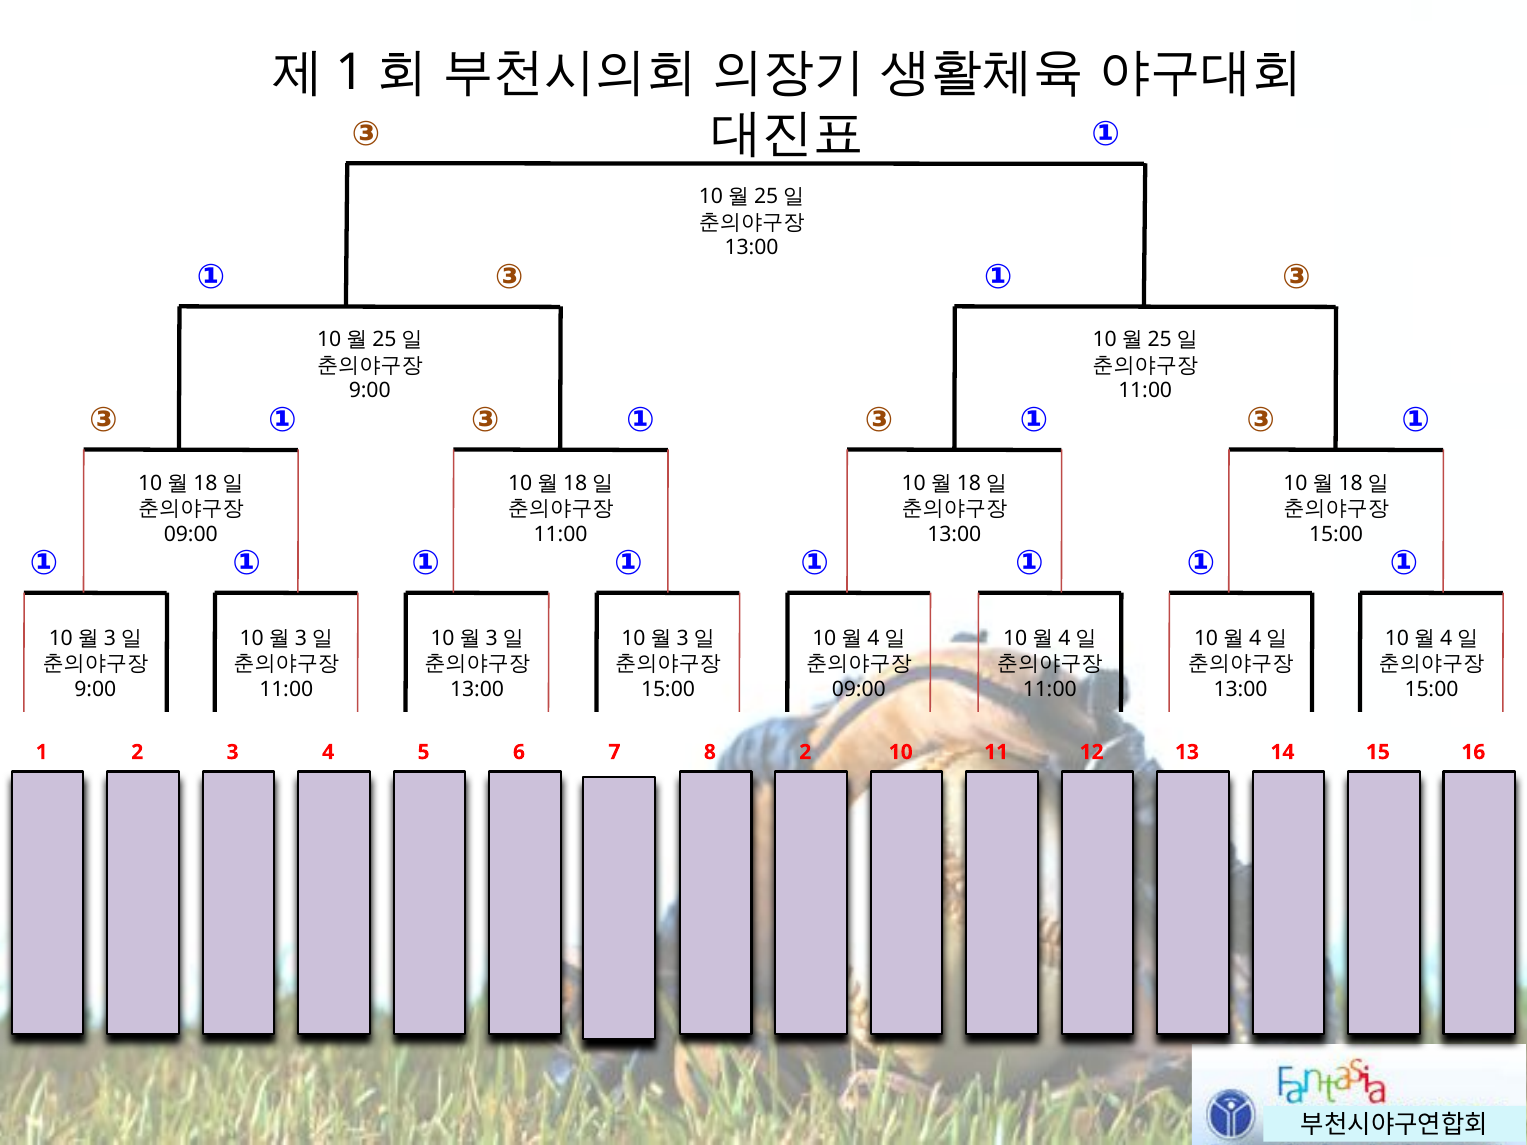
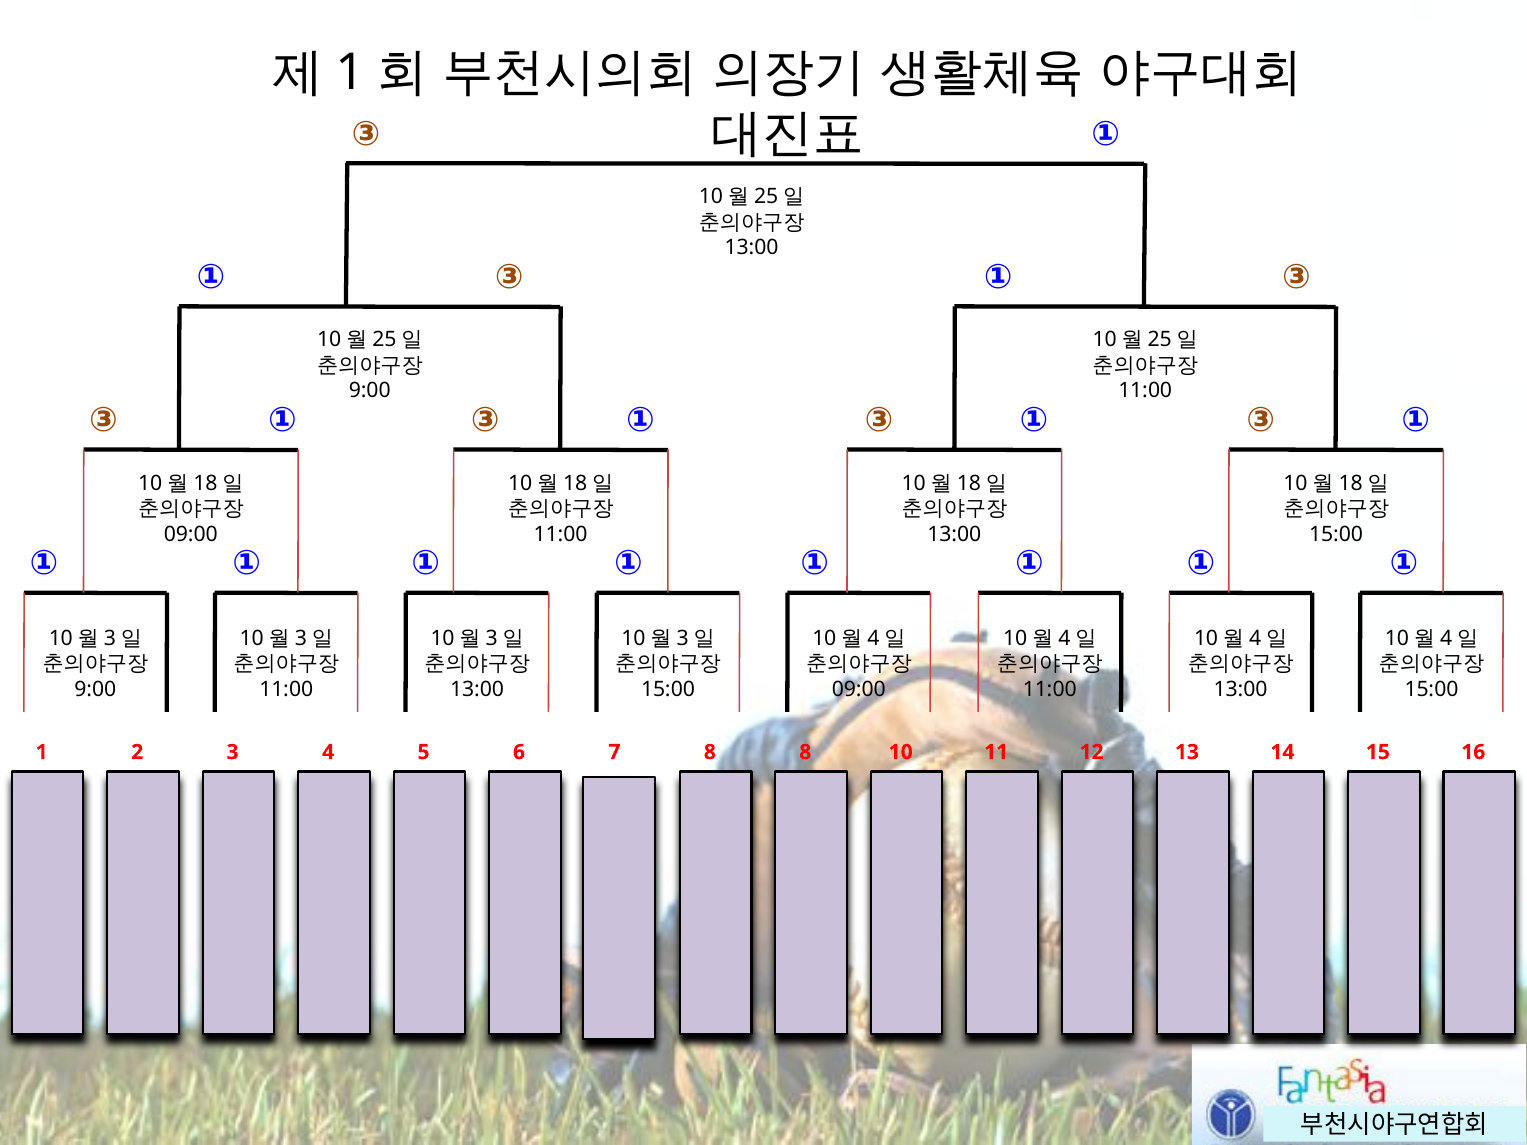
8 2: 2 -> 8 (805, 752)
